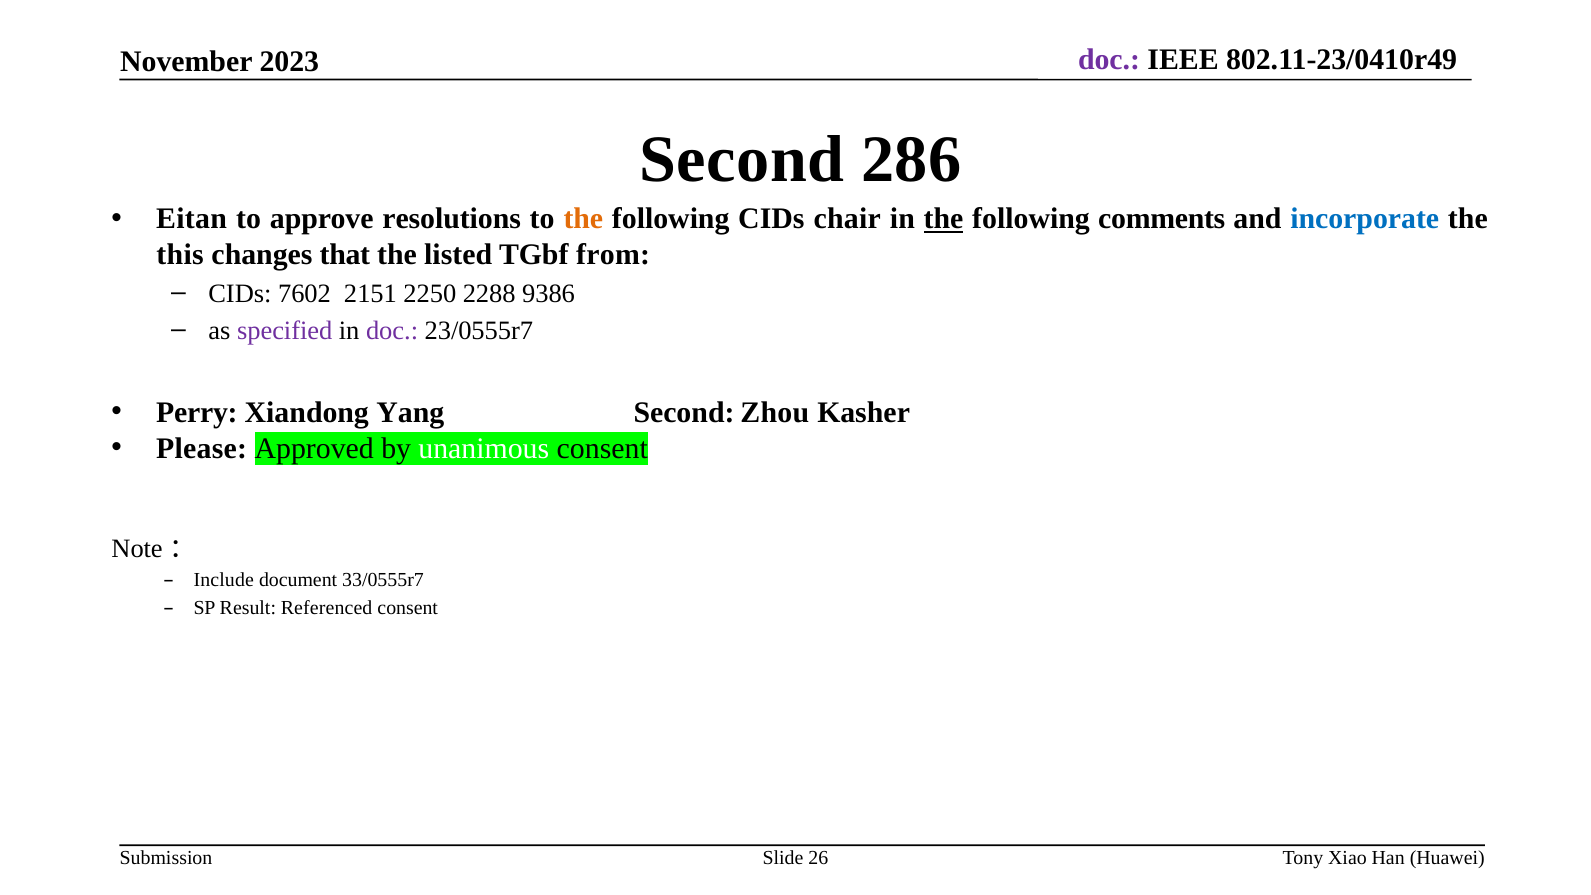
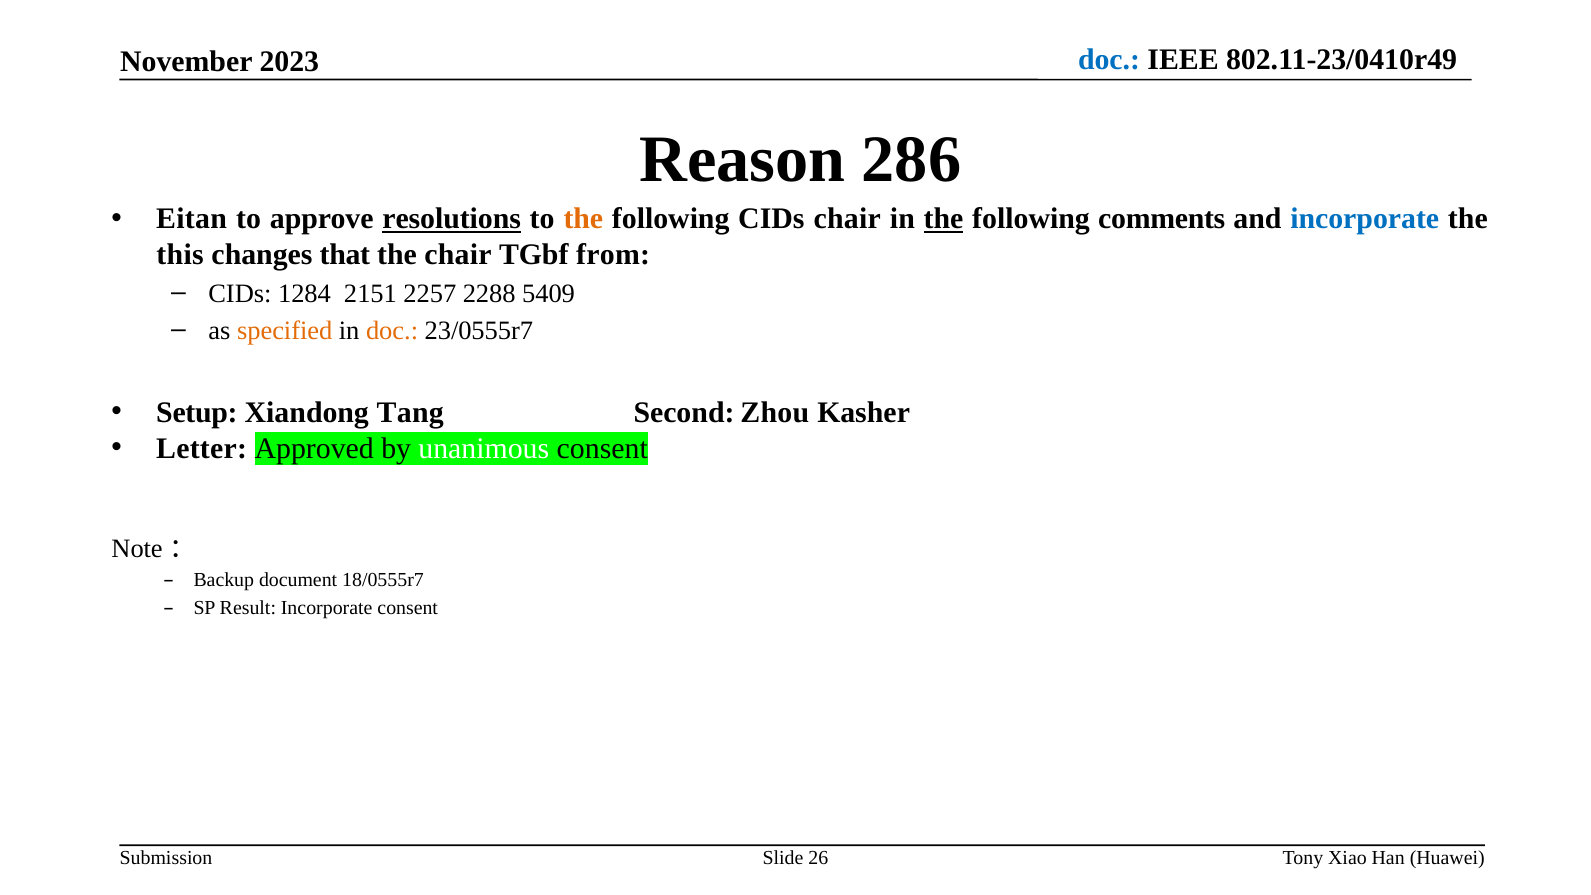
doc colour: purple -> blue (1109, 60)
Second: Second -> Reason (742, 160)
resolutions underline: none -> present (452, 219)
the listed: listed -> chair (458, 255)
7602: 7602 -> 1284 (305, 294)
2250: 2250 -> 2257 (430, 294)
9386: 9386 -> 5409 (549, 294)
specified colour: purple -> orange (285, 331)
doc colour: purple -> orange (392, 331)
Perry: Perry -> Setup (197, 412)
Yang: Yang -> Tang (410, 412)
Please: Please -> Letter (202, 448)
Include: Include -> Backup (224, 580)
33/0555r7: 33/0555r7 -> 18/0555r7 (383, 580)
Result Referenced: Referenced -> Incorporate (327, 608)
